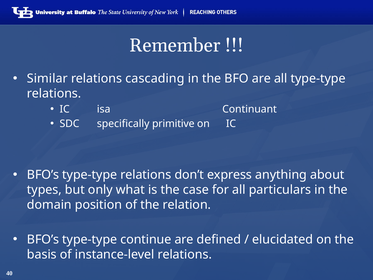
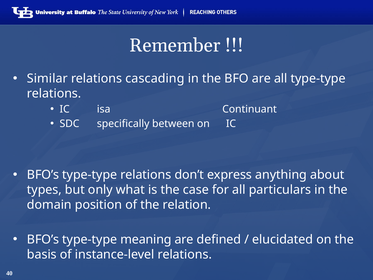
primitive: primitive -> between (173, 124)
continue: continue -> meaning (146, 239)
